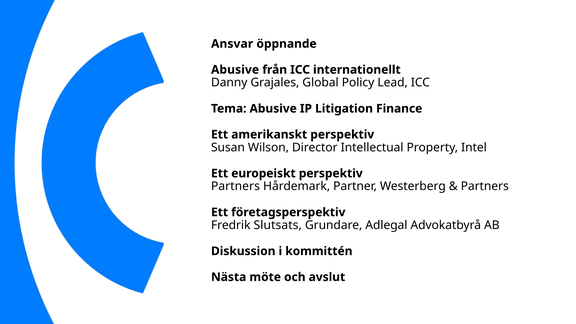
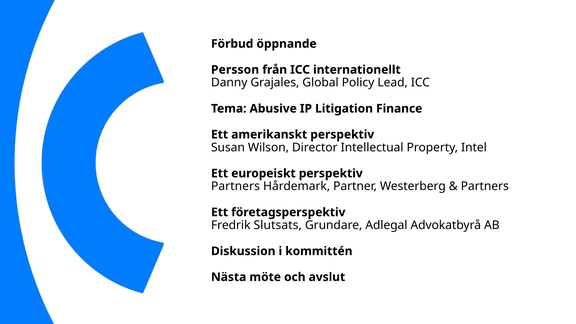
Ansvar: Ansvar -> Förbud (232, 44)
Abusive: Abusive -> Persson (235, 70)
